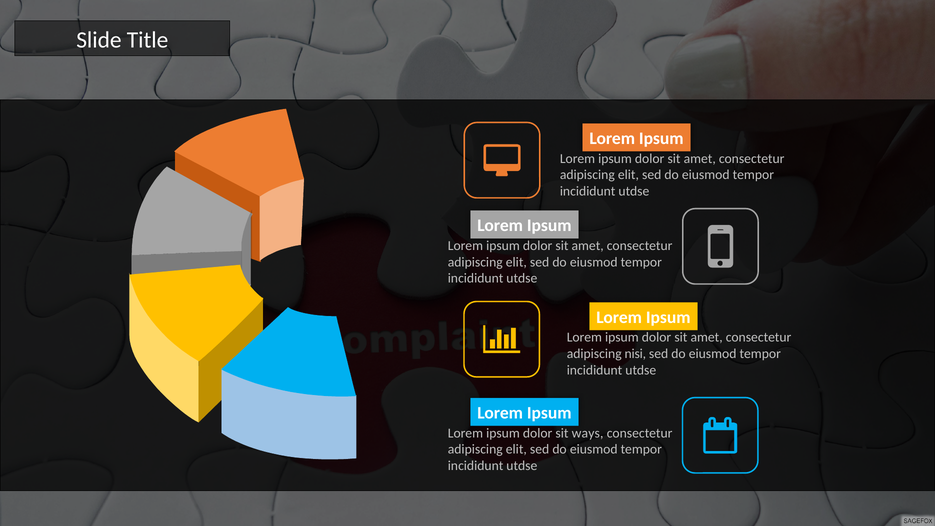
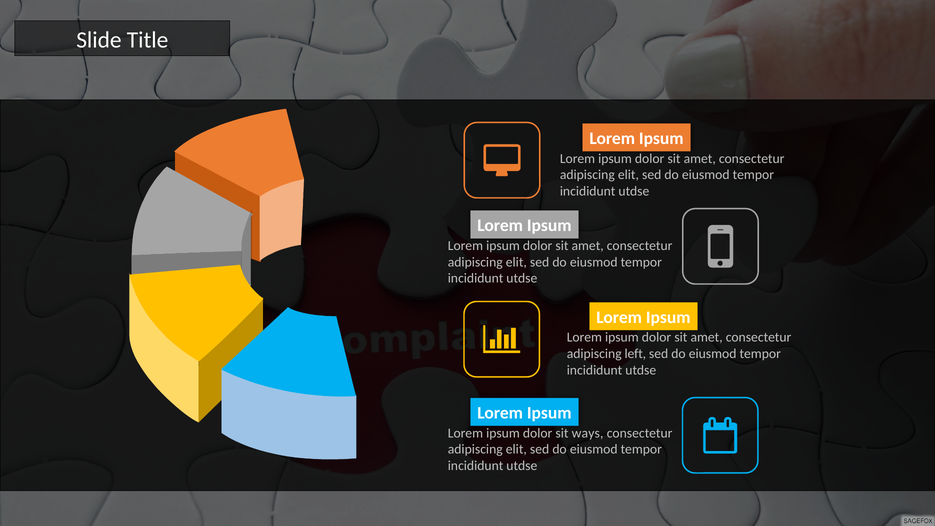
nisi: nisi -> left (635, 354)
